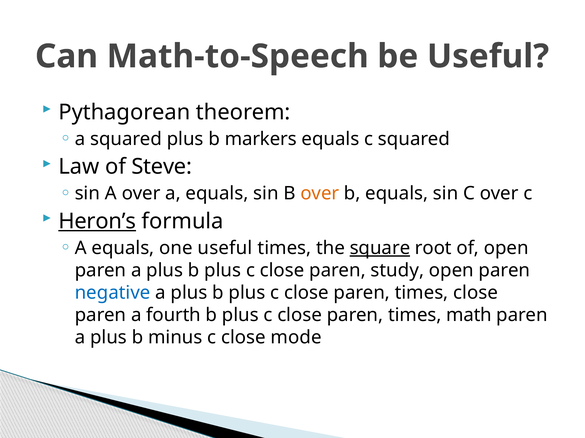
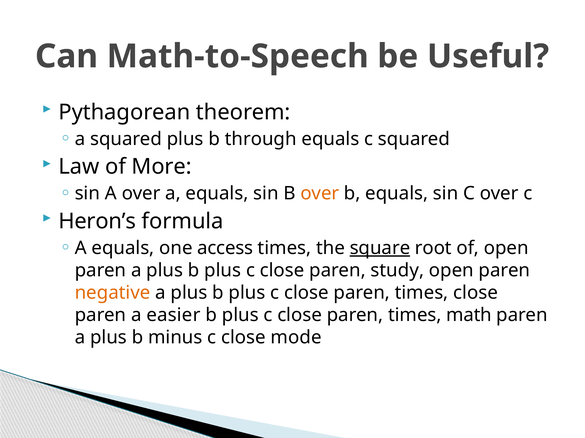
markers: markers -> through (261, 139)
Steve: Steve -> More (162, 167)
Heron’s underline: present -> none (97, 222)
one useful: useful -> access (225, 248)
negative colour: blue -> orange (113, 293)
fourth: fourth -> easier (173, 316)
